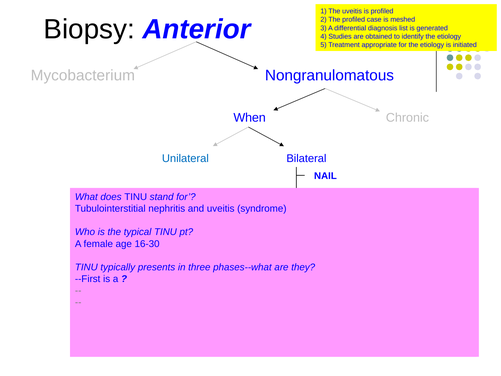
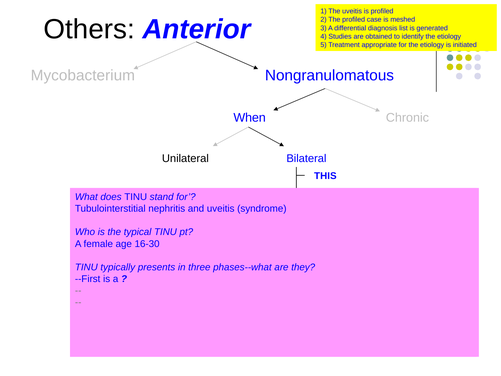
Biopsy: Biopsy -> Others (89, 29)
Unilateral colour: blue -> black (185, 158)
NAIL: NAIL -> THIS (325, 176)
